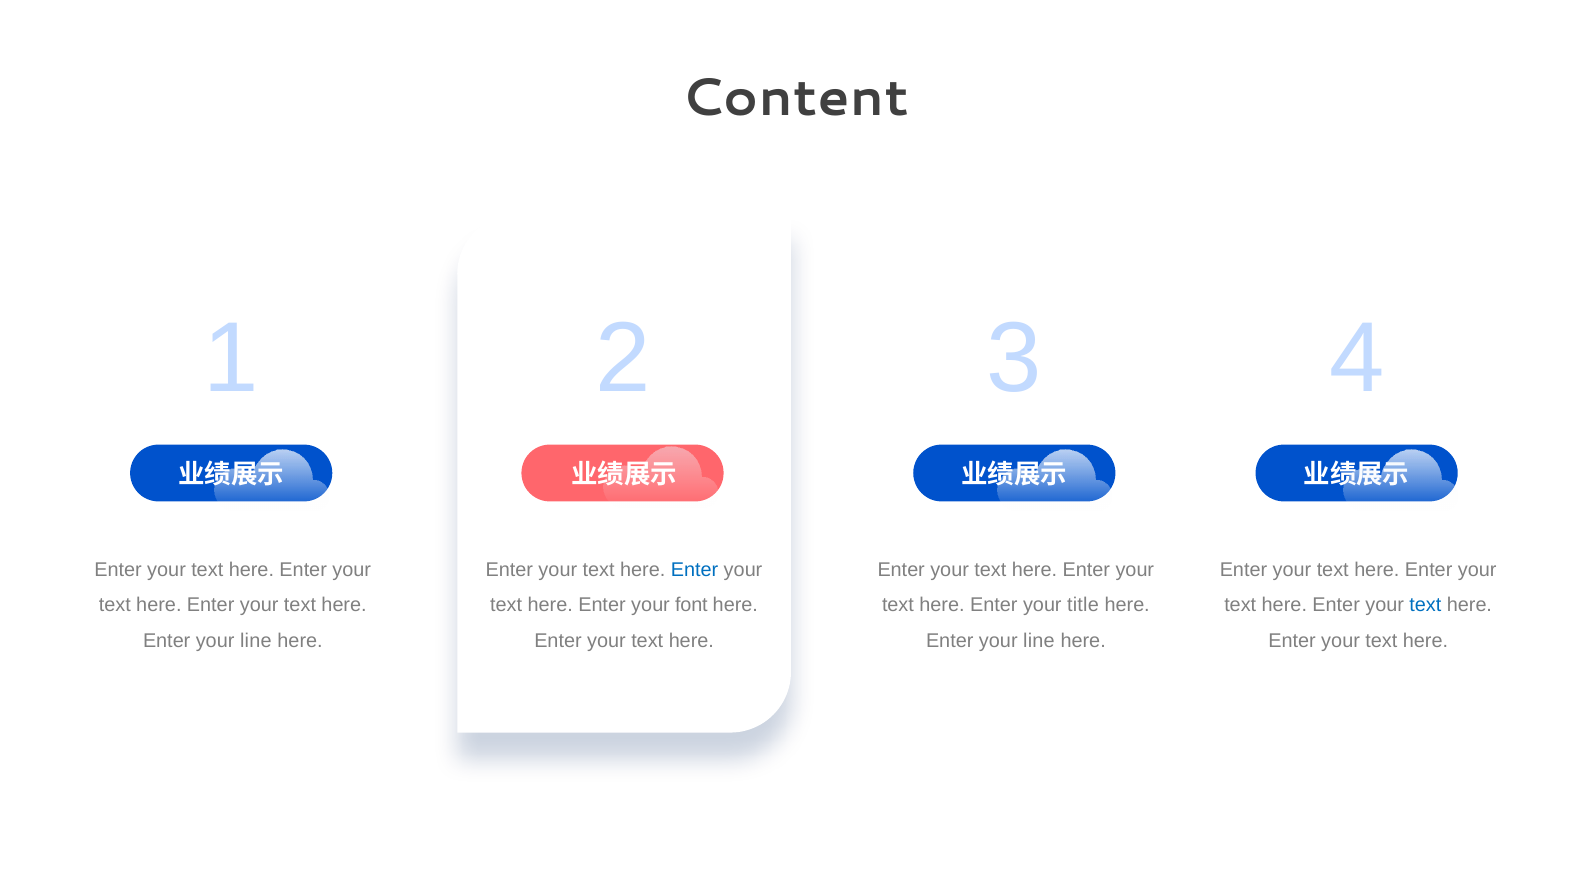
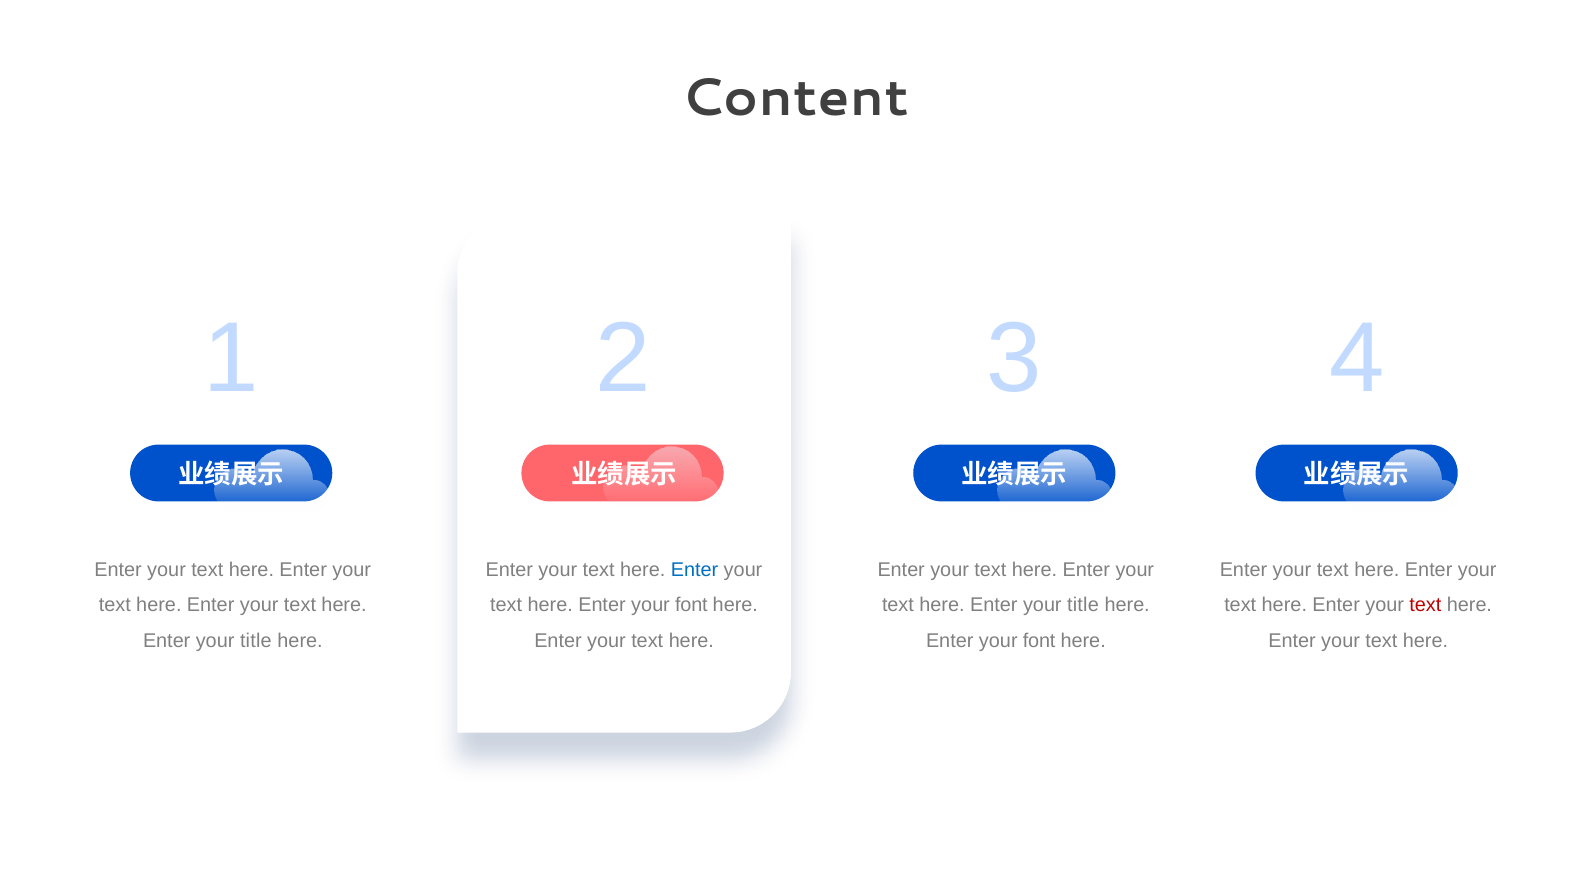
text colour: blue -> red (1425, 606)
line: line -> title (256, 641)
line: line -> font (1039, 641)
